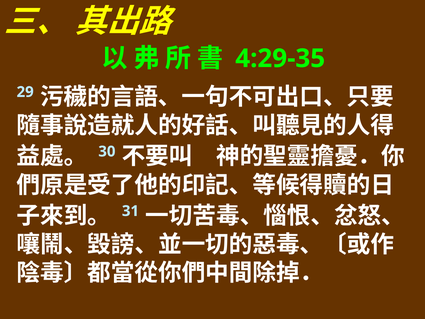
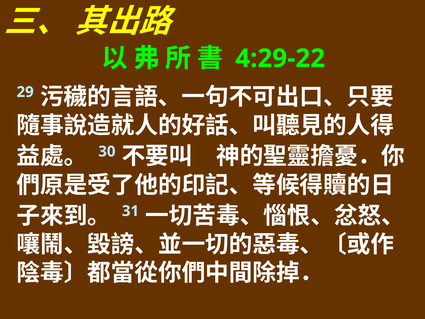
4:29-35: 4:29-35 -> 4:29-22 (280, 58)
